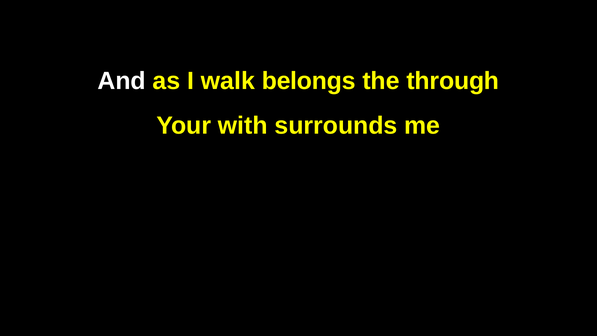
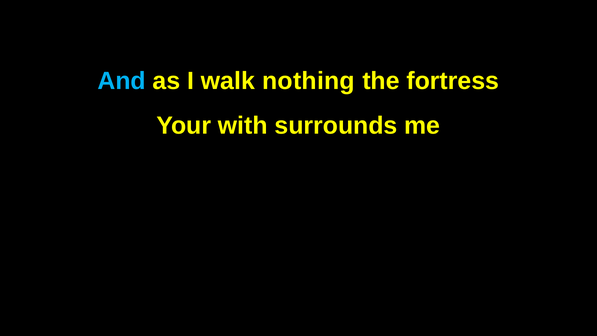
And colour: white -> light blue (122, 81)
belongs: belongs -> nothing (308, 81)
through: through -> fortress (453, 81)
